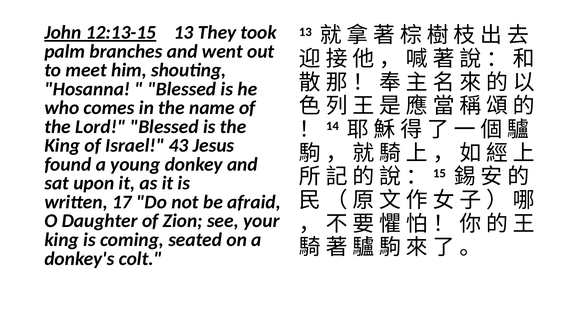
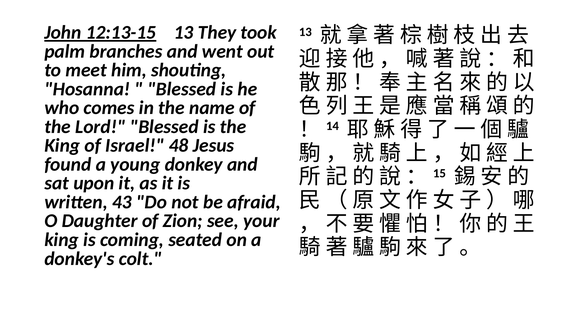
43: 43 -> 48 (179, 146)
17: 17 -> 43 (122, 202)
